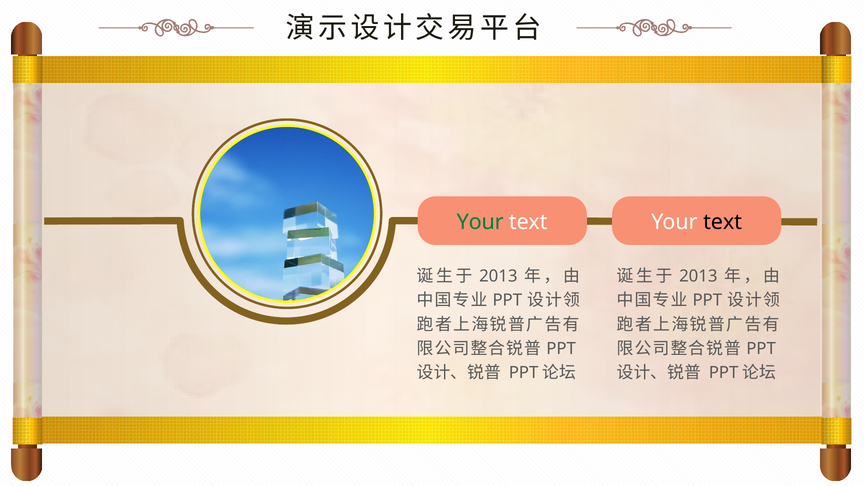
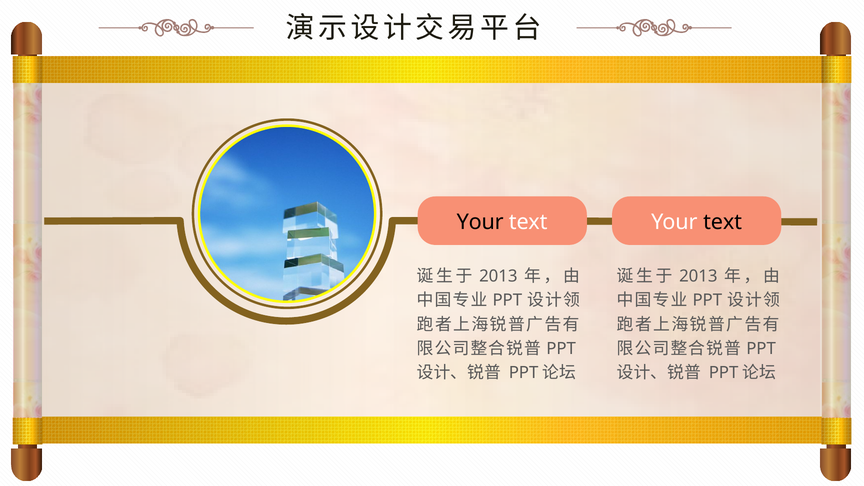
Your colour: green -> black (480, 222)
